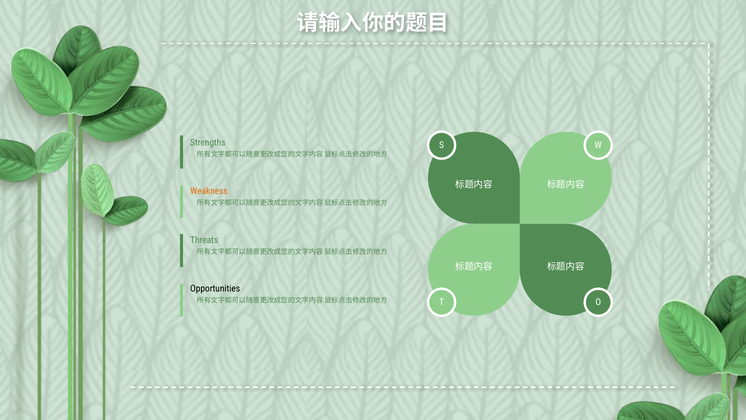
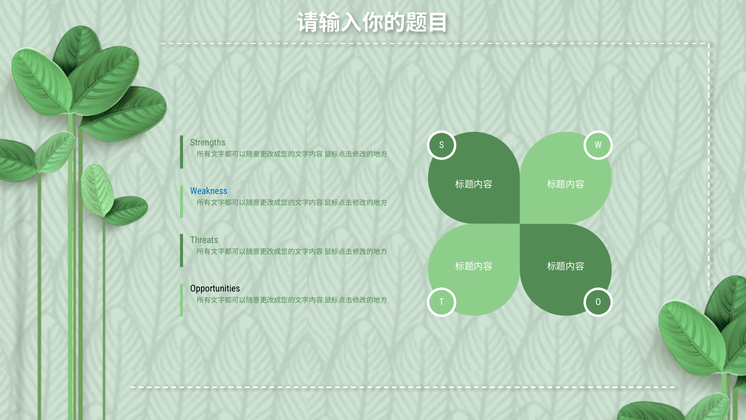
Weakness colour: orange -> blue (209, 191)
